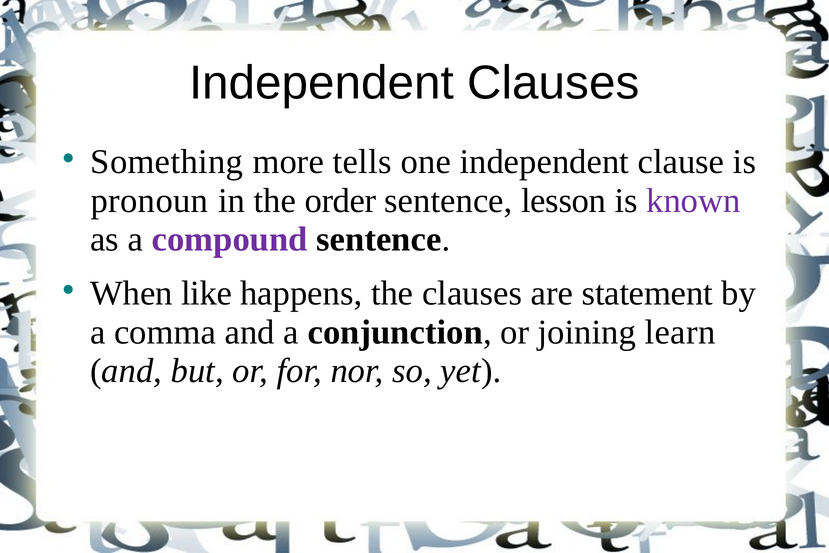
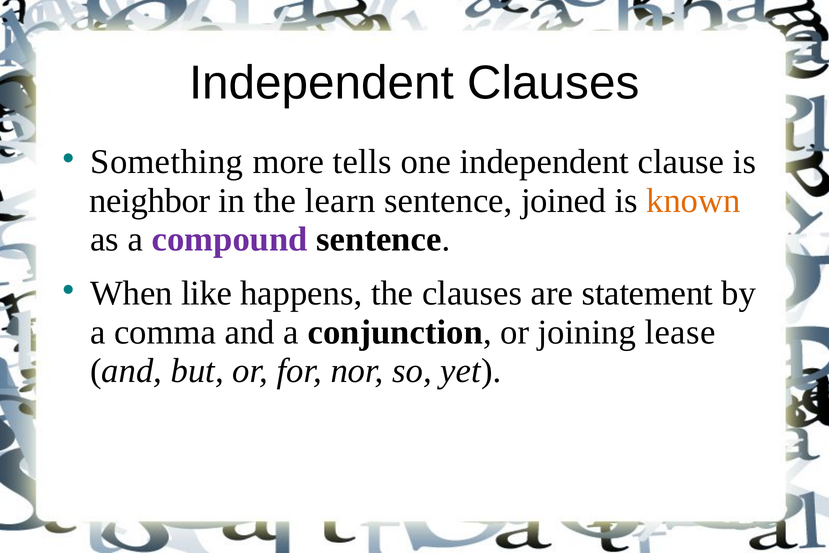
pronoun: pronoun -> neighbor (150, 200)
order: order -> learn (340, 200)
lesson: lesson -> joined (564, 200)
known colour: purple -> orange (693, 200)
learn: learn -> lease (680, 332)
